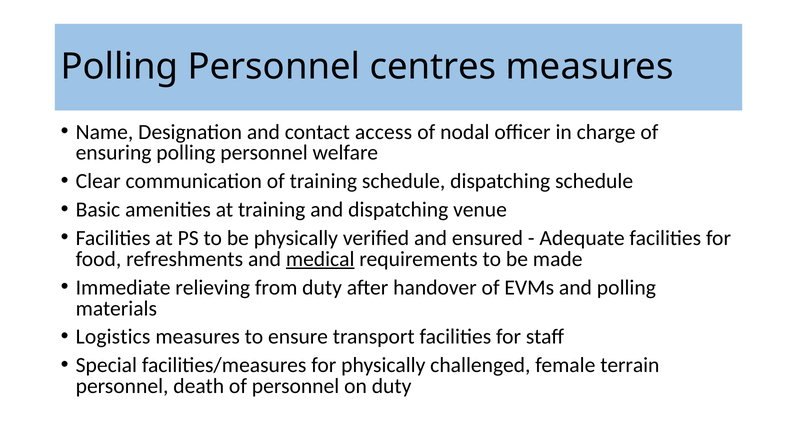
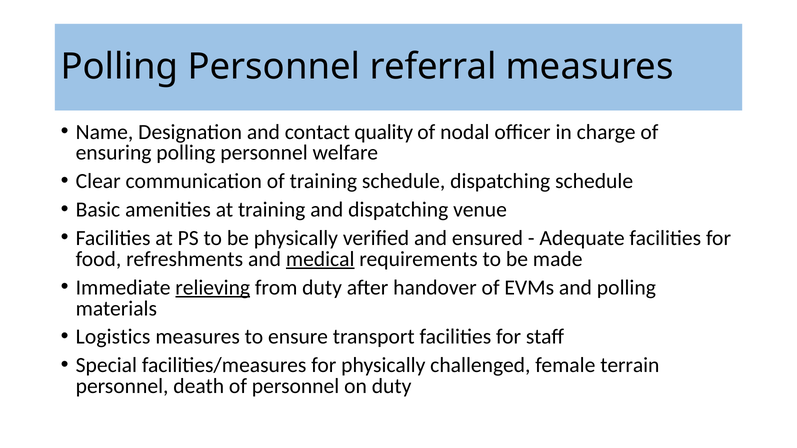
centres: centres -> referral (433, 67)
access: access -> quality (384, 132)
relieving underline: none -> present (213, 288)
